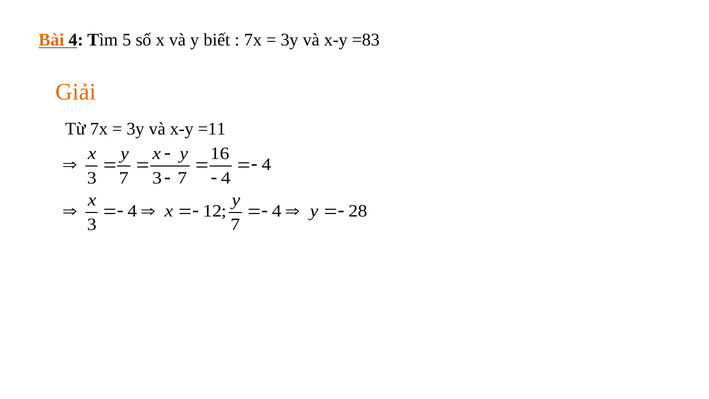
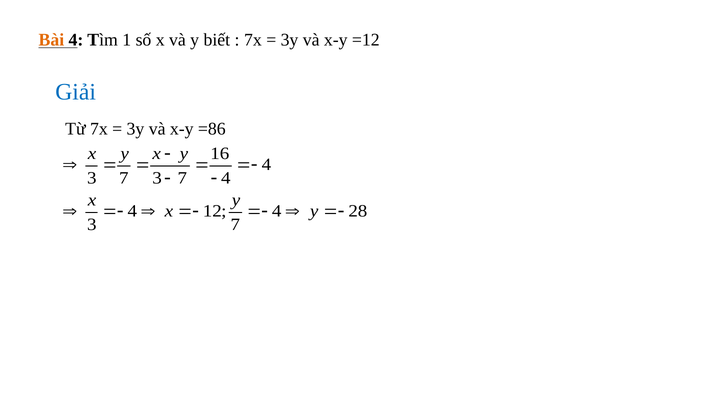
5: 5 -> 1 (127, 40)
=83: =83 -> =12 (366, 40)
Giải colour: orange -> blue (76, 92)
=11: =11 -> =86 (212, 129)
